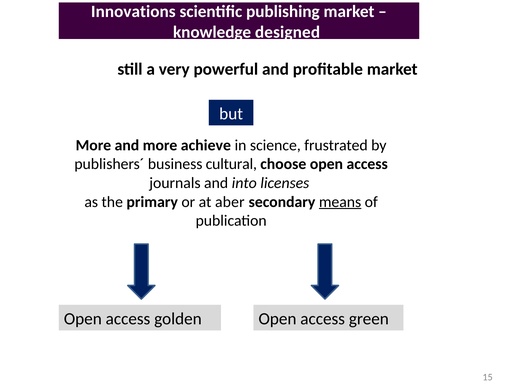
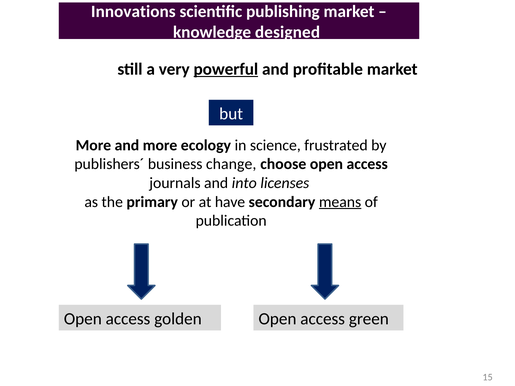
powerful underline: none -> present (226, 69)
achieve: achieve -> ecology (206, 145)
cultural: cultural -> change (231, 164)
aber: aber -> have (230, 202)
